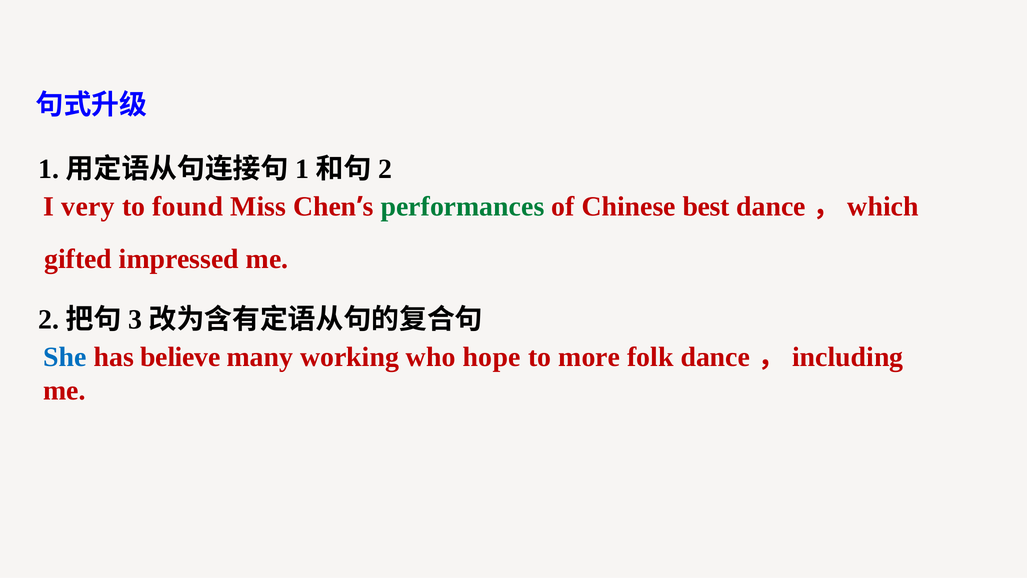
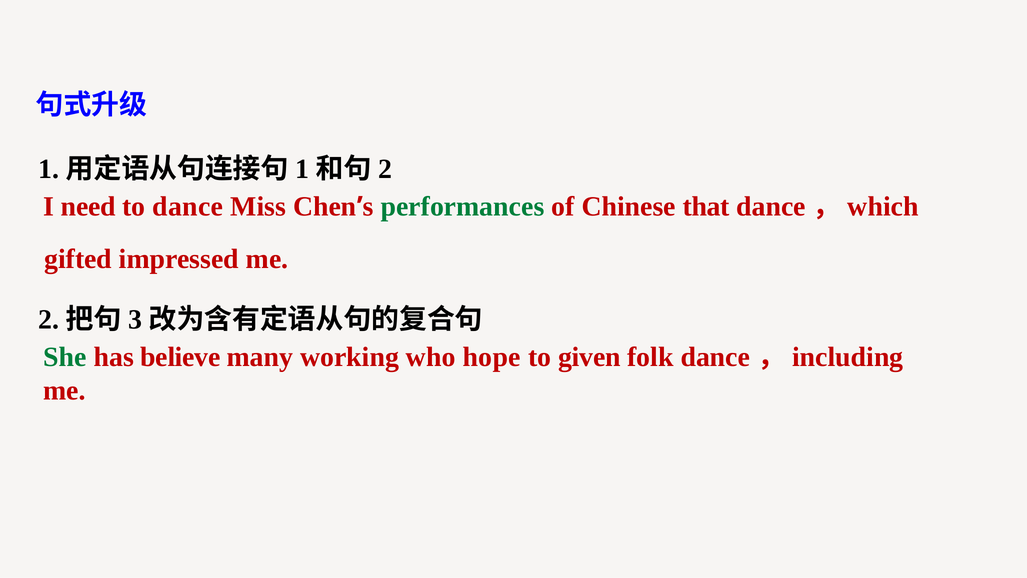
very: very -> need (88, 207)
to found: found -> dance (188, 207)
best: best -> that (706, 207)
She colour: blue -> green (65, 357)
more: more -> given (589, 357)
